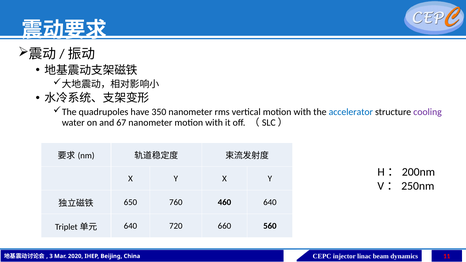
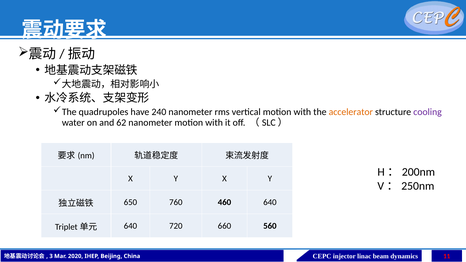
350: 350 -> 240 (159, 112)
accelerator colour: blue -> orange (351, 112)
67: 67 -> 62 (121, 123)
